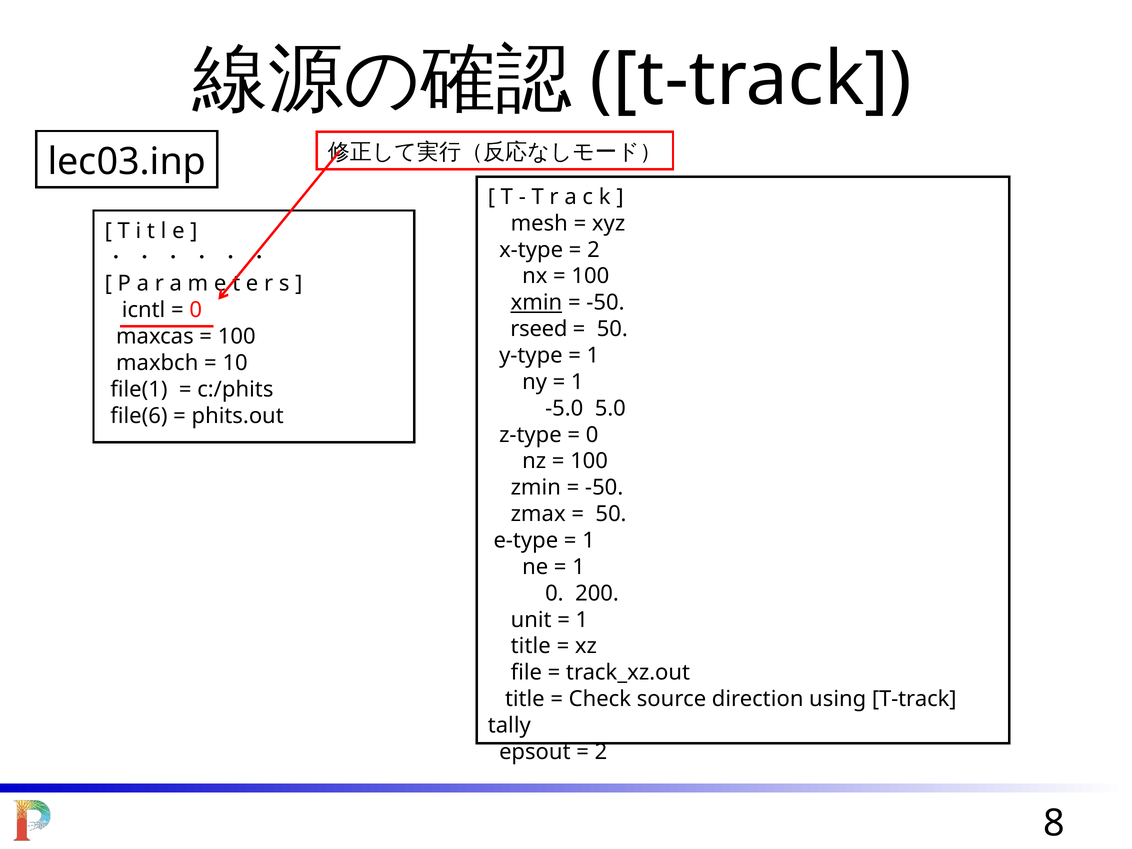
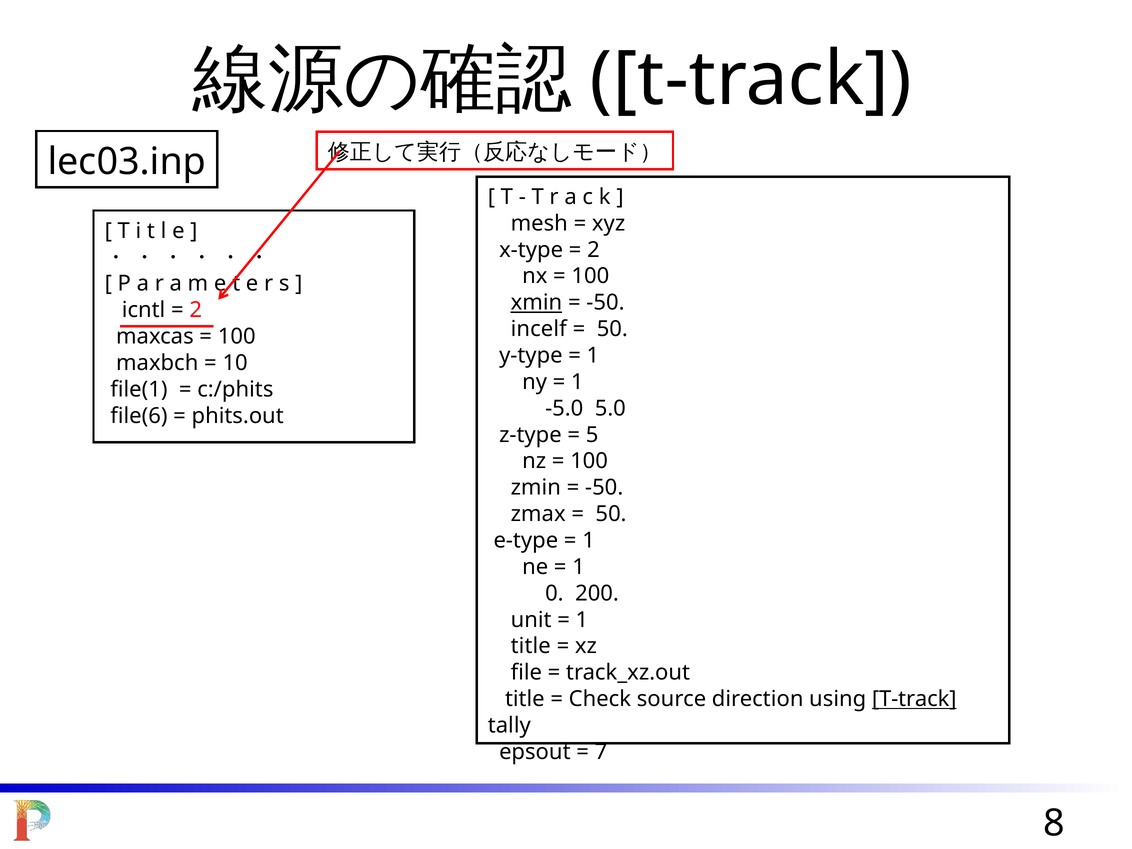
0: 0 -> 2 (196, 310)
rseed: rseed -> incelf (539, 329)
0: 0 -> 5 (592, 435)
T-track underline: none -> present (914, 699)
2: 2 -> 7 (601, 752)
